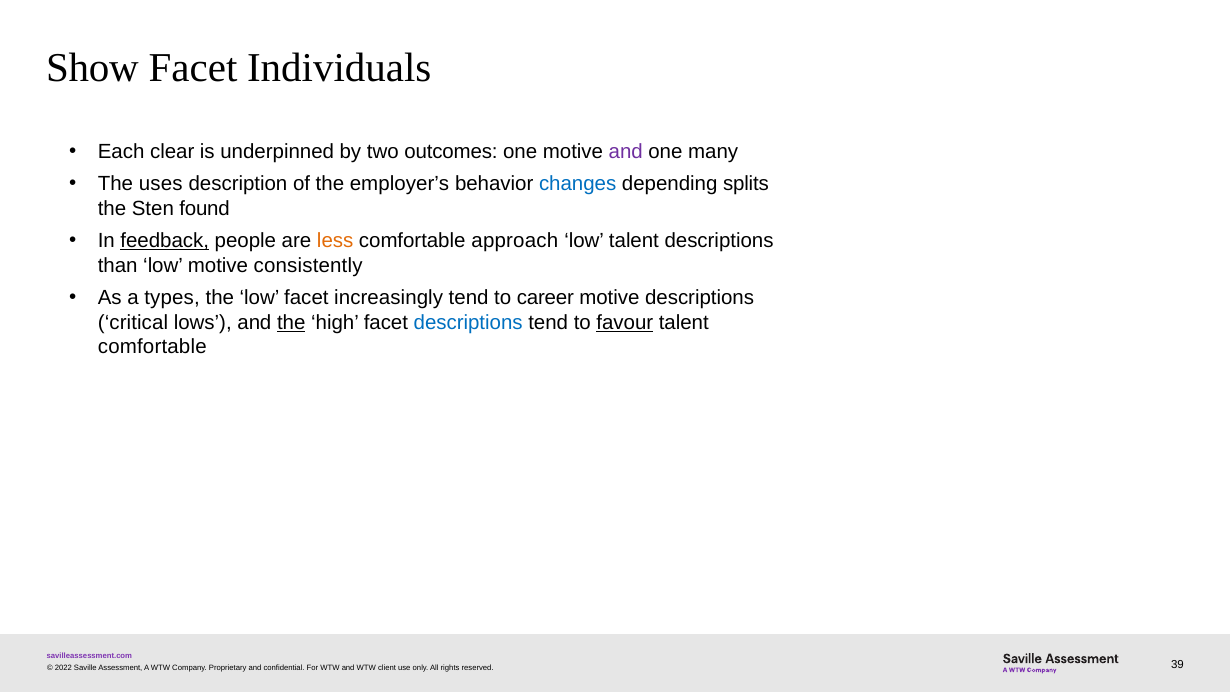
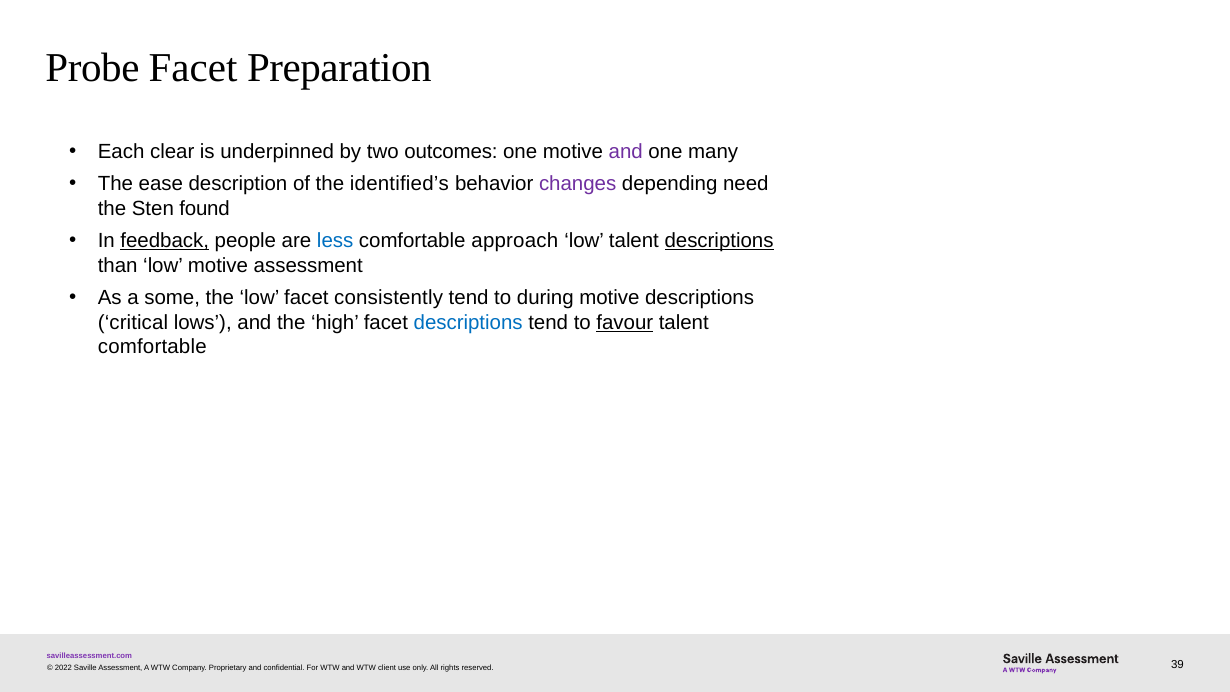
Show: Show -> Probe (92, 68)
Individuals: Individuals -> Preparation (339, 68)
uses: uses -> ease (161, 184)
employer’s: employer’s -> identified’s (399, 184)
changes colour: blue -> purple (578, 184)
splits: splits -> need (746, 184)
less colour: orange -> blue (335, 241)
descriptions underline: none -> present (719, 241)
motive consistently: consistently -> assessment (308, 265)
types: types -> some (172, 298)
increasingly: increasingly -> consistently (389, 298)
career: career -> during (545, 298)
the underline: present -> none (291, 322)
